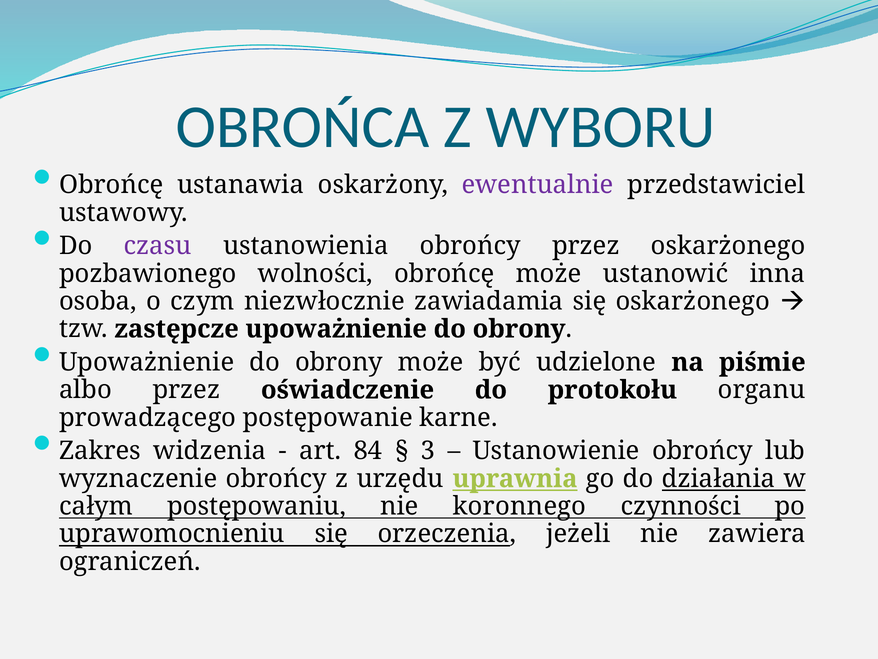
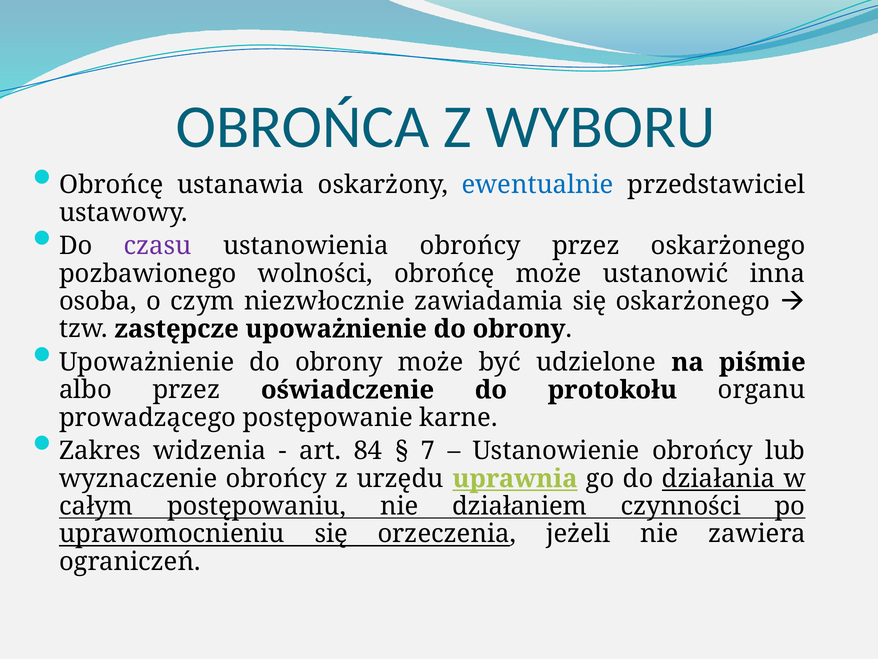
ewentualnie colour: purple -> blue (538, 185)
3: 3 -> 7 (428, 451)
koronnego: koronnego -> działaniem (520, 506)
